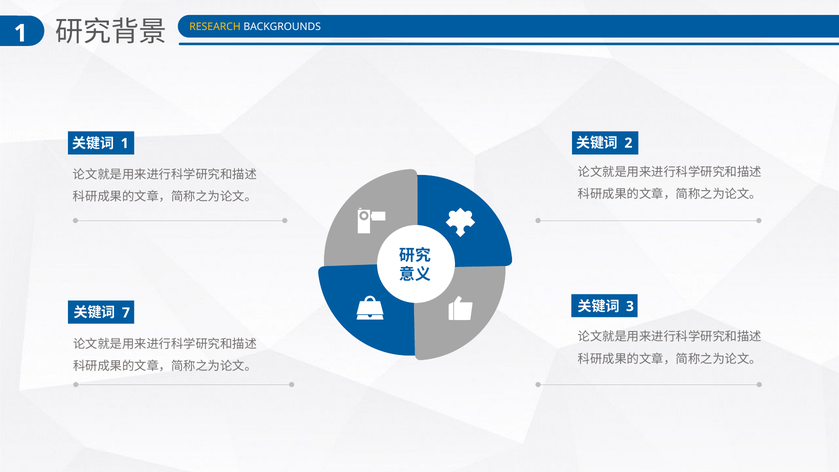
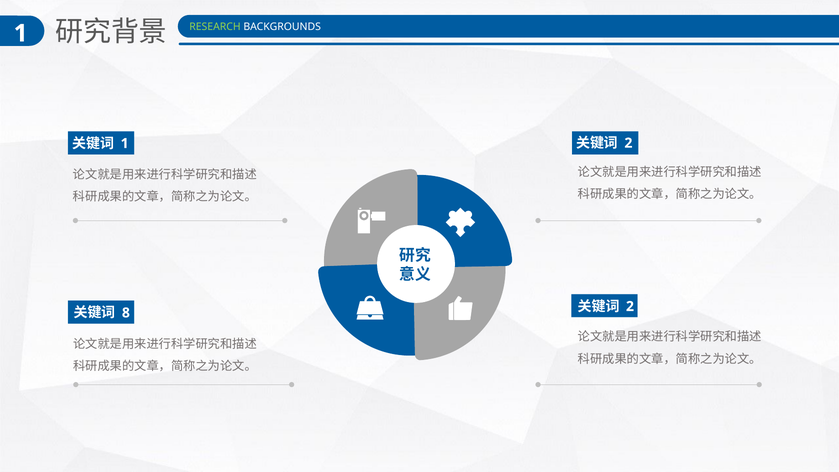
RESEARCH colour: yellow -> light green (215, 27)
3: 3 -> 2 (630, 306)
7: 7 -> 8 (126, 313)
